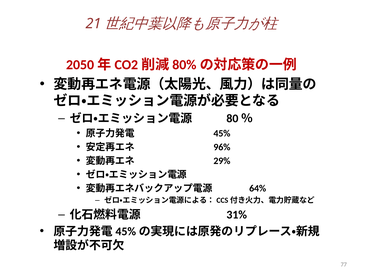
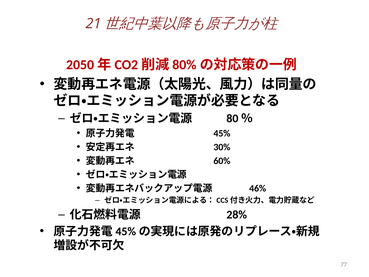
96%: 96% -> 30% (222, 147)
29%: 29% -> 60% (222, 161)
64%: 64% -> 46% (258, 188)
31%: 31% -> 28% (237, 215)
